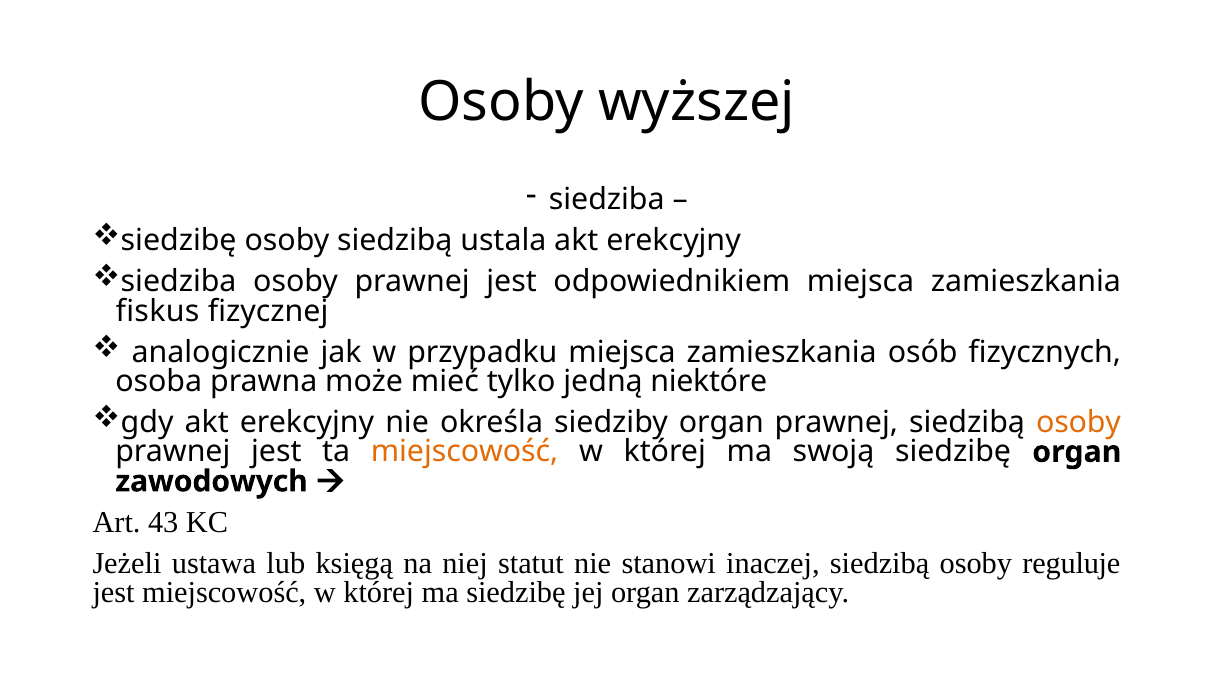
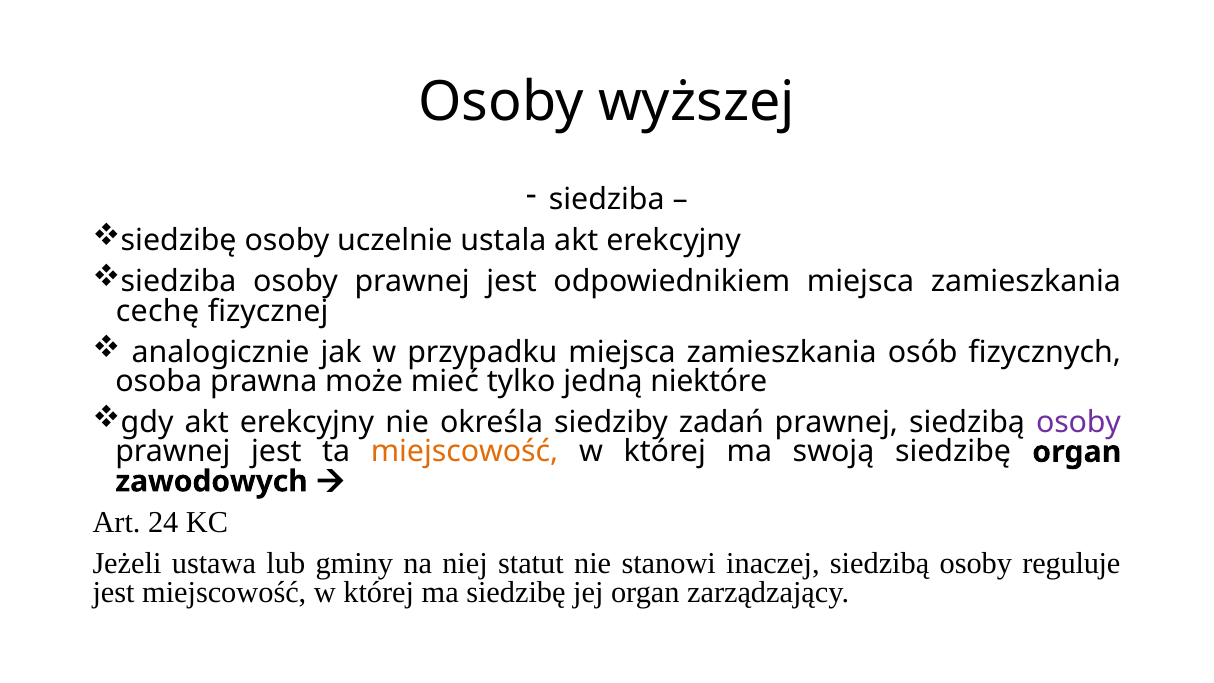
osoby siedzibą: siedzibą -> uczelnie (395, 241)
fiskus: fiskus -> cechę (158, 311)
siedziby organ: organ -> zadań (721, 422)
osoby colour: orange -> purple (1078, 422)
43: 43 -> 24 (163, 522)
księgą: księgą -> gminy (354, 563)
